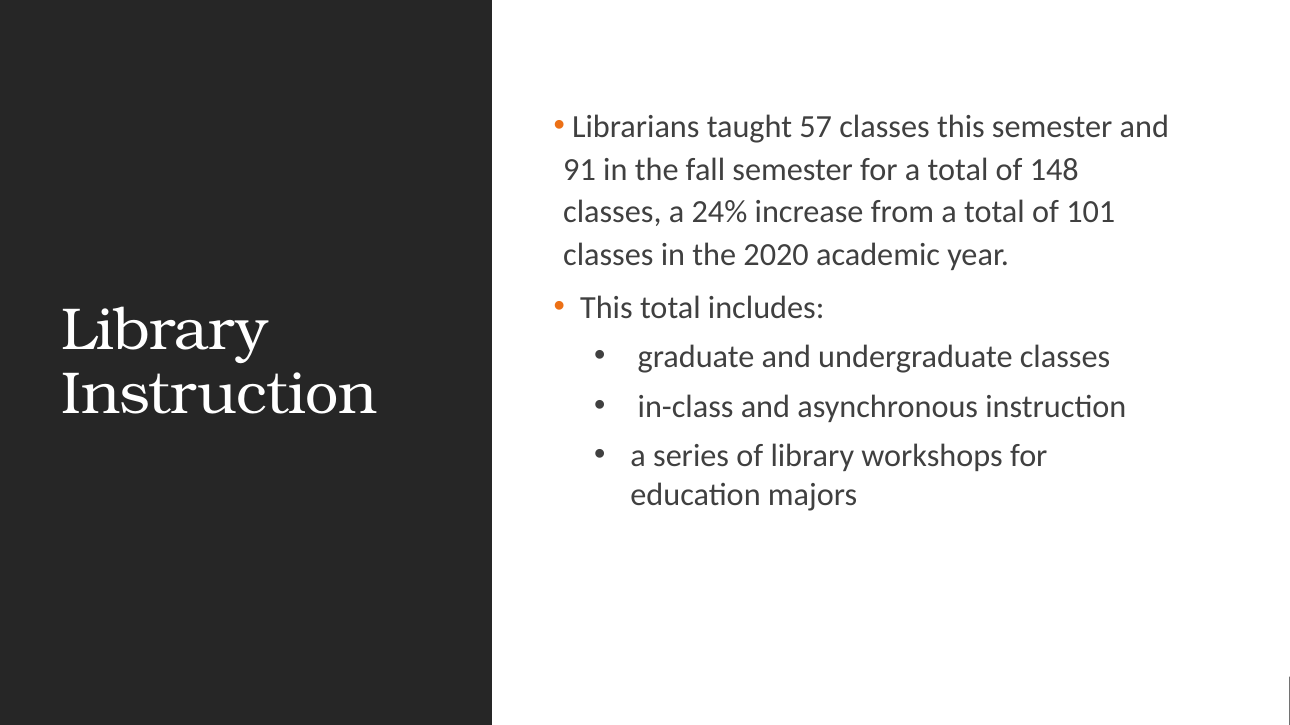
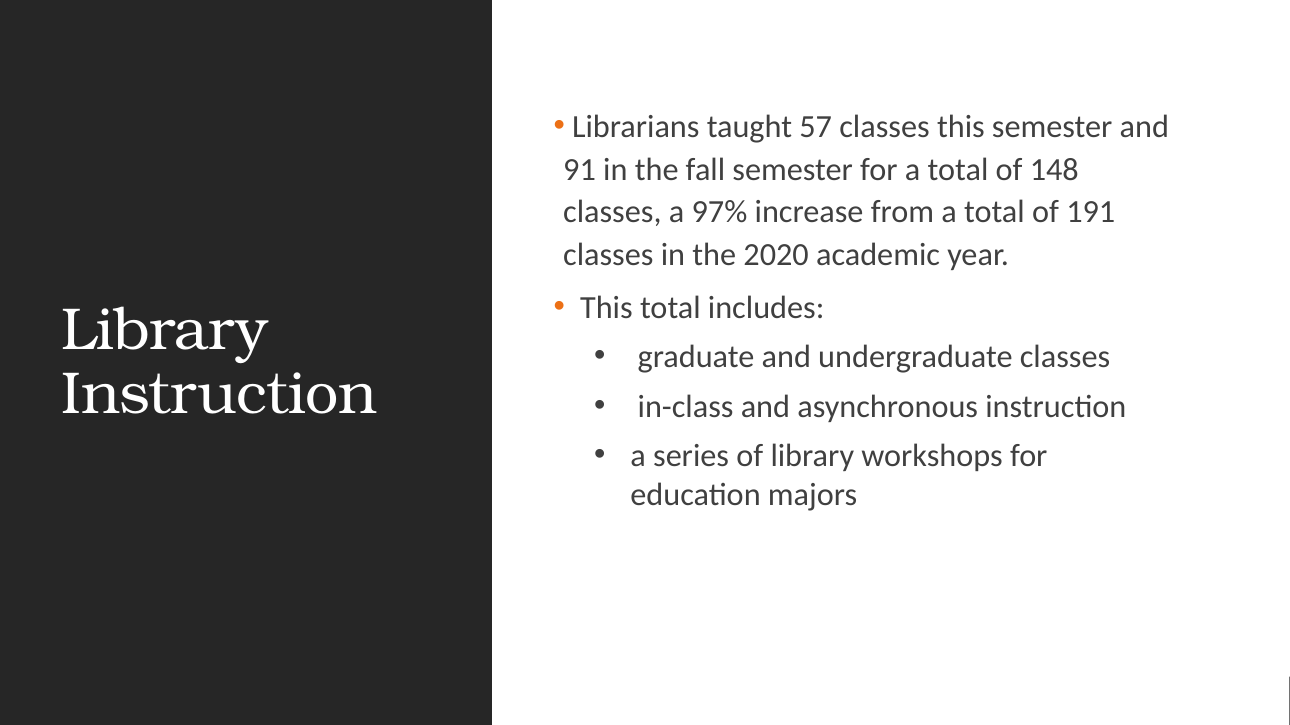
24%: 24% -> 97% (719, 212)
101: 101 -> 191 (1091, 212)
